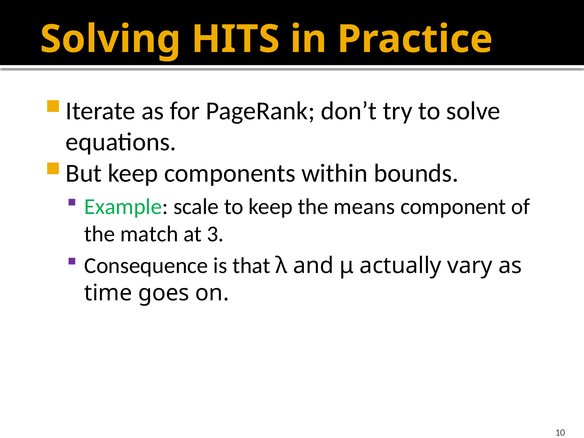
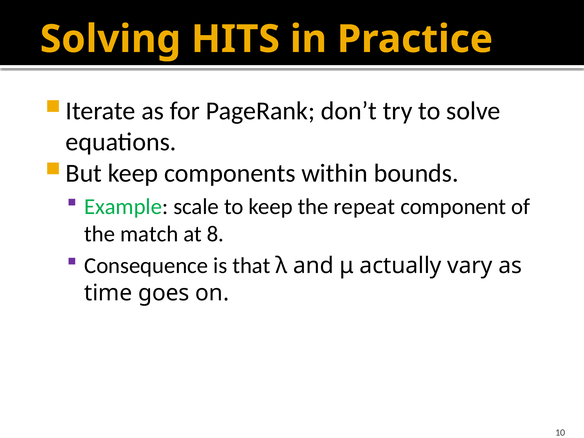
means: means -> repeat (364, 207)
3: 3 -> 8 (215, 234)
